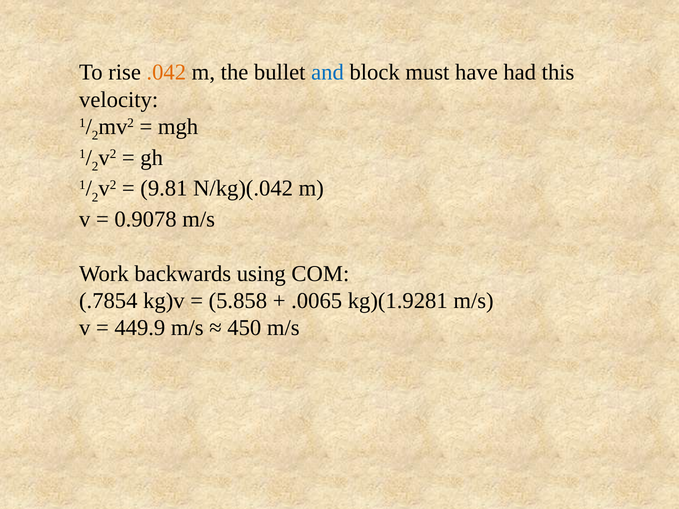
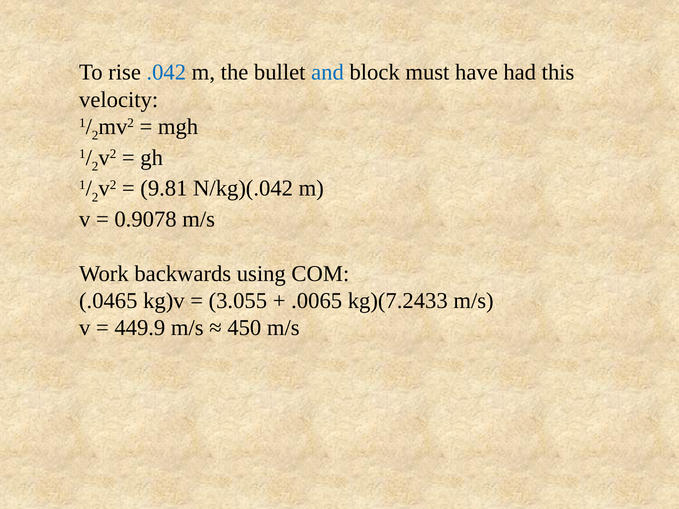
.042 colour: orange -> blue (166, 72)
.7854: .7854 -> .0465 (108, 301)
5.858: 5.858 -> 3.055 (238, 301)
kg)(1.9281: kg)(1.9281 -> kg)(7.2433 (398, 301)
